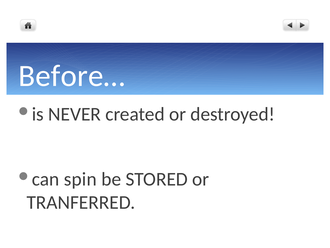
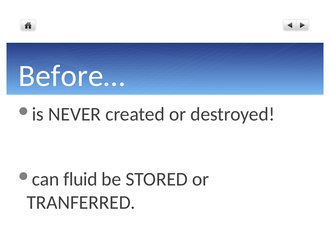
spin: spin -> fluid (80, 179)
